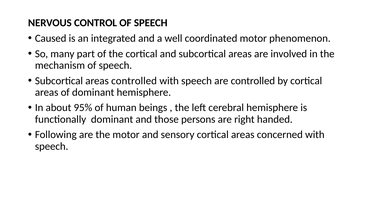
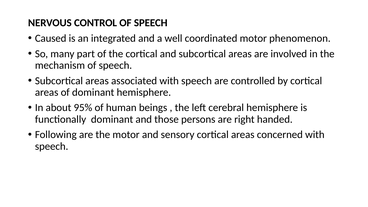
areas controlled: controlled -> associated (134, 81)
